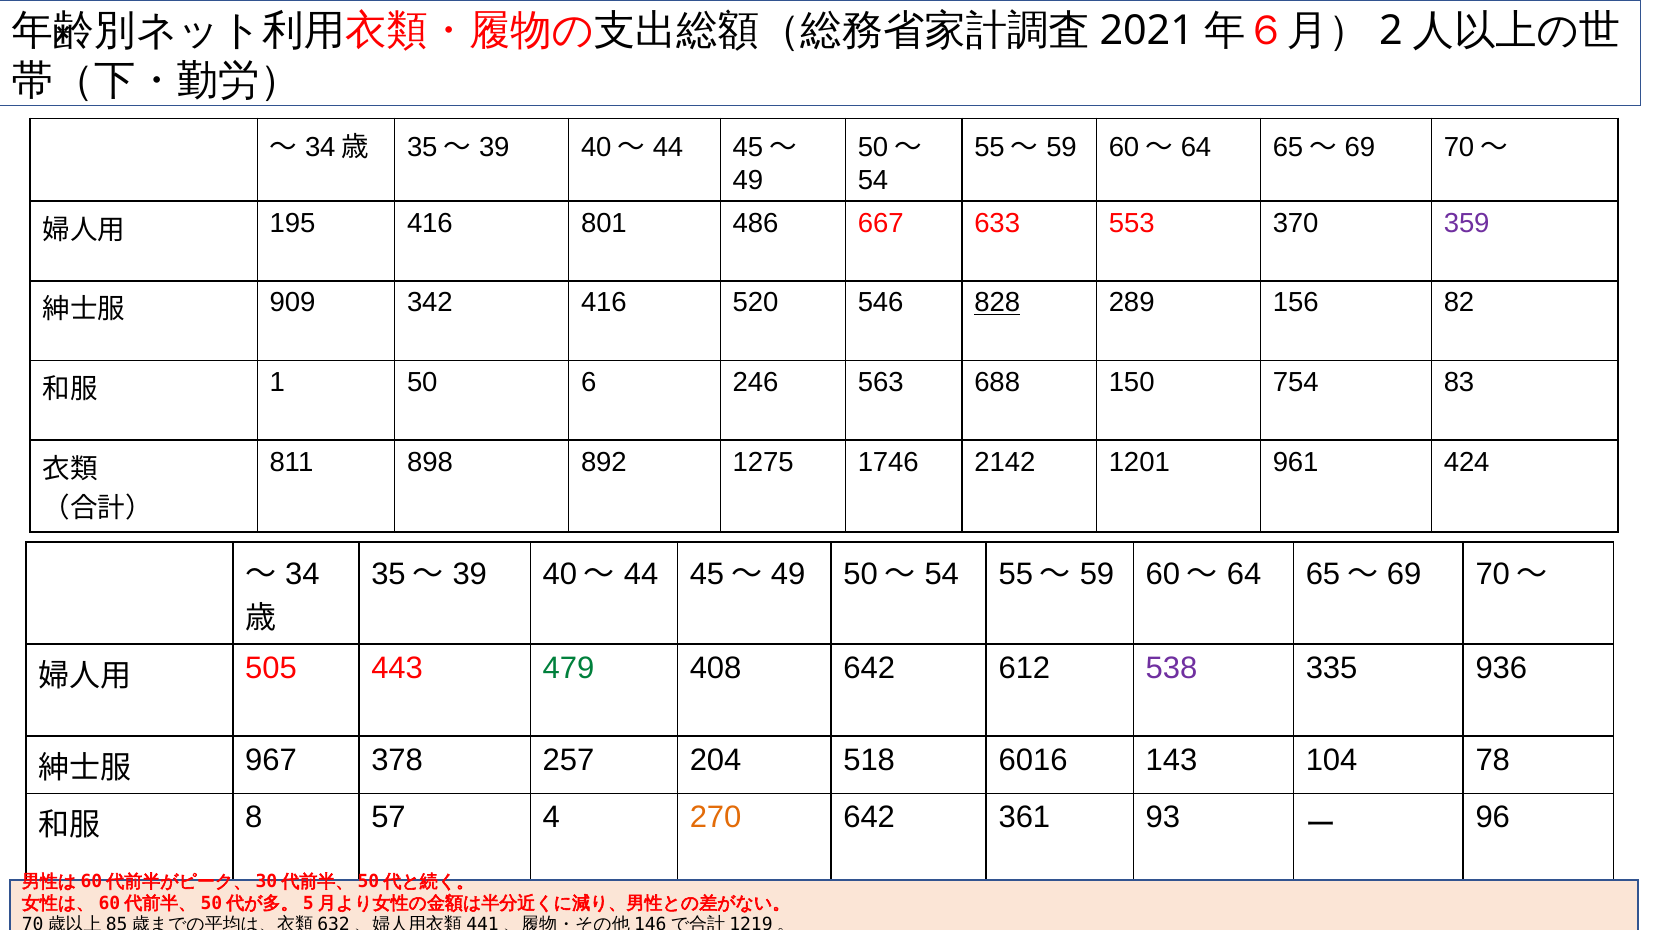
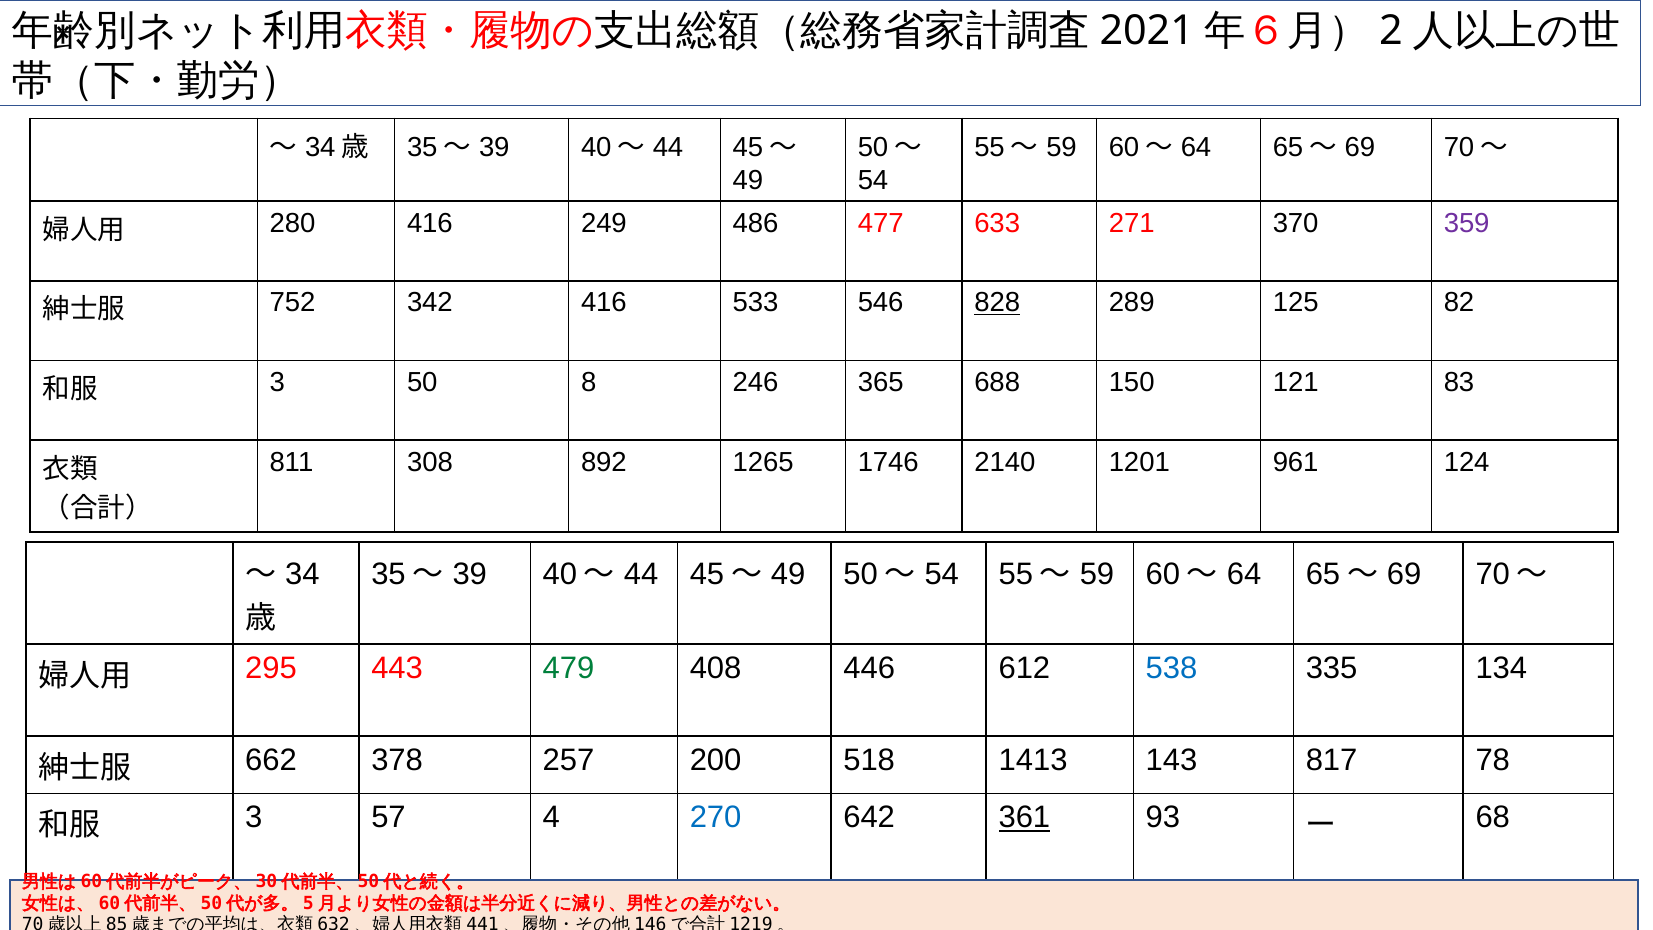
195: 195 -> 280 (293, 223)
801: 801 -> 249 (604, 223)
667: 667 -> 477 (881, 223)
553: 553 -> 271 (1132, 223)
909: 909 -> 752 (293, 303)
520: 520 -> 533 (756, 303)
156: 156 -> 125 (1296, 303)
1: 1 -> 3 (277, 382)
6: 6 -> 8 (589, 382)
563: 563 -> 365 (881, 382)
754: 754 -> 121 (1296, 382)
898: 898 -> 308 (430, 462)
1275: 1275 -> 1265 (763, 462)
2142: 2142 -> 2140 (1005, 462)
424: 424 -> 124 (1467, 462)
505: 505 -> 295 (271, 668)
408 642: 642 -> 446 (869, 668)
538 colour: purple -> blue (1172, 668)
936: 936 -> 134 (1501, 668)
967: 967 -> 662 (271, 760)
204: 204 -> 200 (716, 760)
6016: 6016 -> 1413 (1033, 760)
104: 104 -> 817 (1332, 760)
8: 8 -> 3 (254, 817)
270 colour: orange -> blue (716, 817)
361 underline: none -> present (1024, 817)
96: 96 -> 68 (1493, 817)
